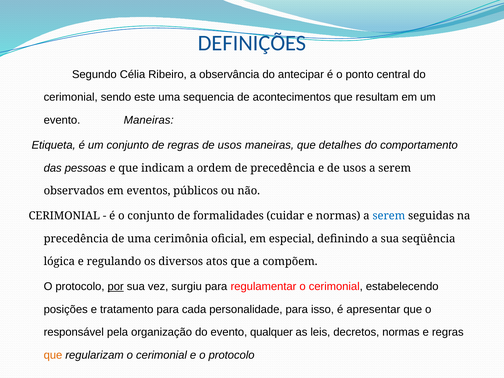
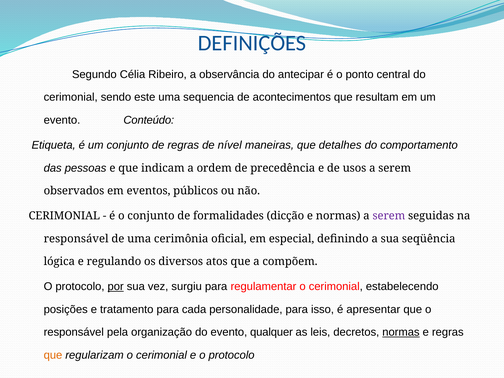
evento Maneiras: Maneiras -> Conteúdo (149, 120)
regras de usos: usos -> nível (230, 145)
cuidar: cuidar -> dicção (285, 216)
serem colour: blue -> purple (389, 216)
precedência: precedência -> responsável (76, 239)
normas underline: none -> present (401, 332)
